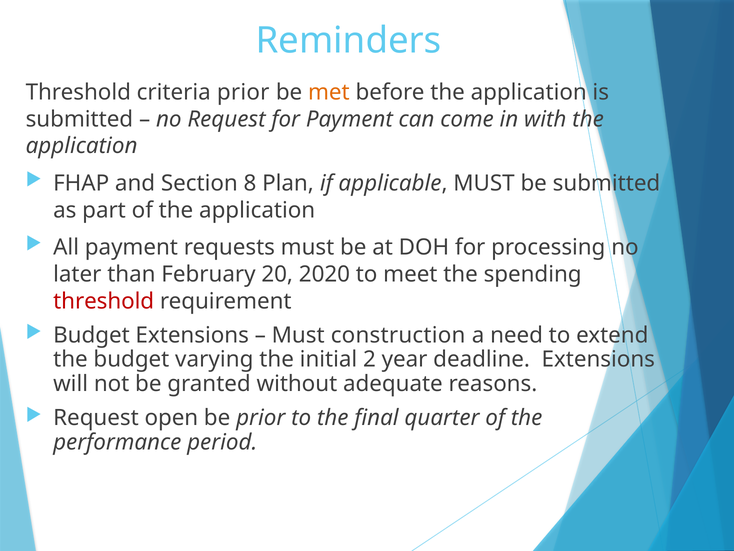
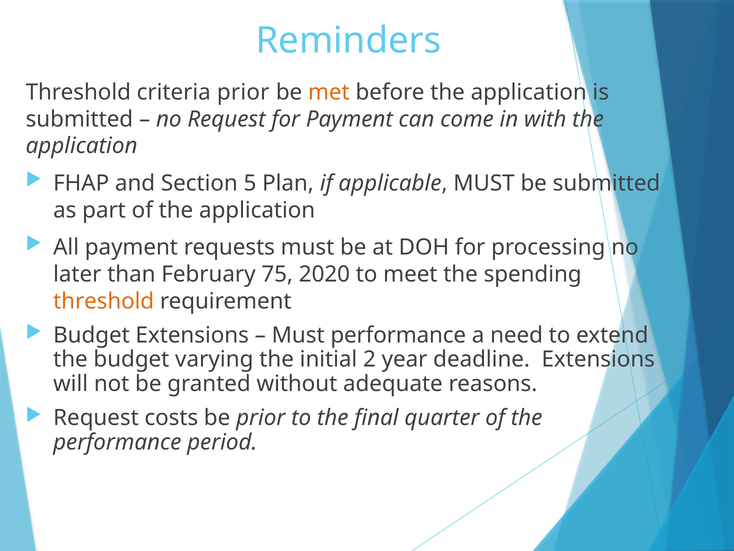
8: 8 -> 5 (250, 183)
20: 20 -> 75 (277, 274)
threshold colour: red -> orange (104, 301)
Must construction: construction -> performance (398, 335)
open: open -> costs (171, 418)
